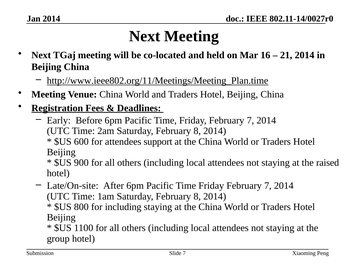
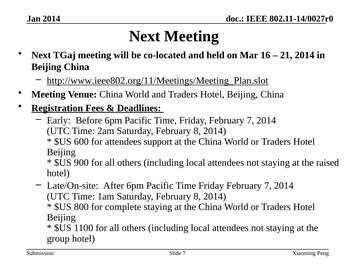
http://www.ieee802.org/11/Meetings/Meeting_Plan.time: http://www.ieee802.org/11/Meetings/Meeting_Plan.time -> http://www.ieee802.org/11/Meetings/Meeting_Plan.slot (158, 81)
for including: including -> complete (123, 207)
